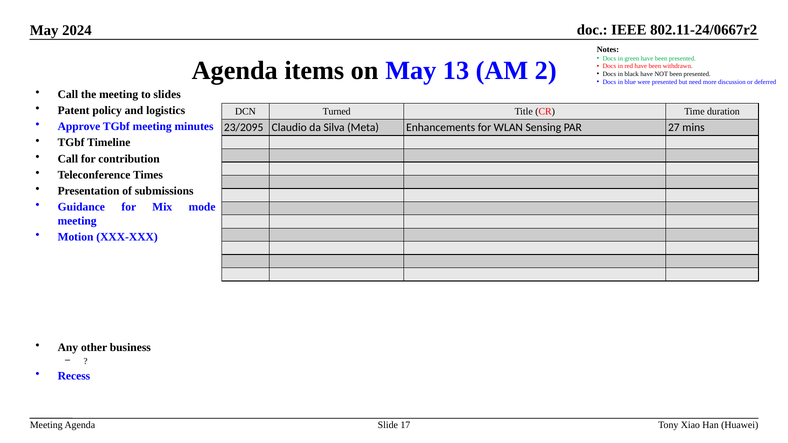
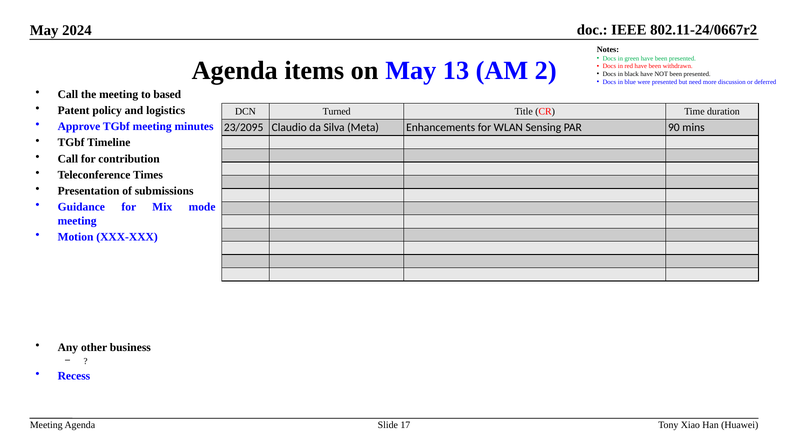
slides: slides -> based (167, 94)
27: 27 -> 90 (674, 128)
